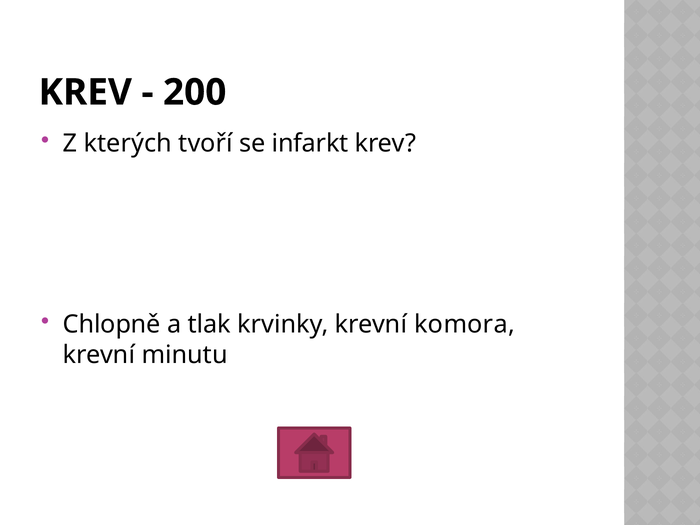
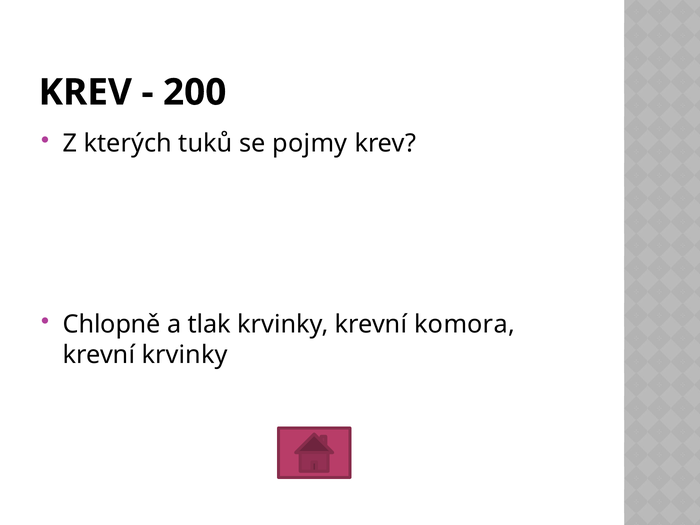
tvoří: tvoří -> tuků (205, 144)
infarkt: infarkt -> pojmy (310, 144)
krevní minutu: minutu -> krvinky (185, 355)
